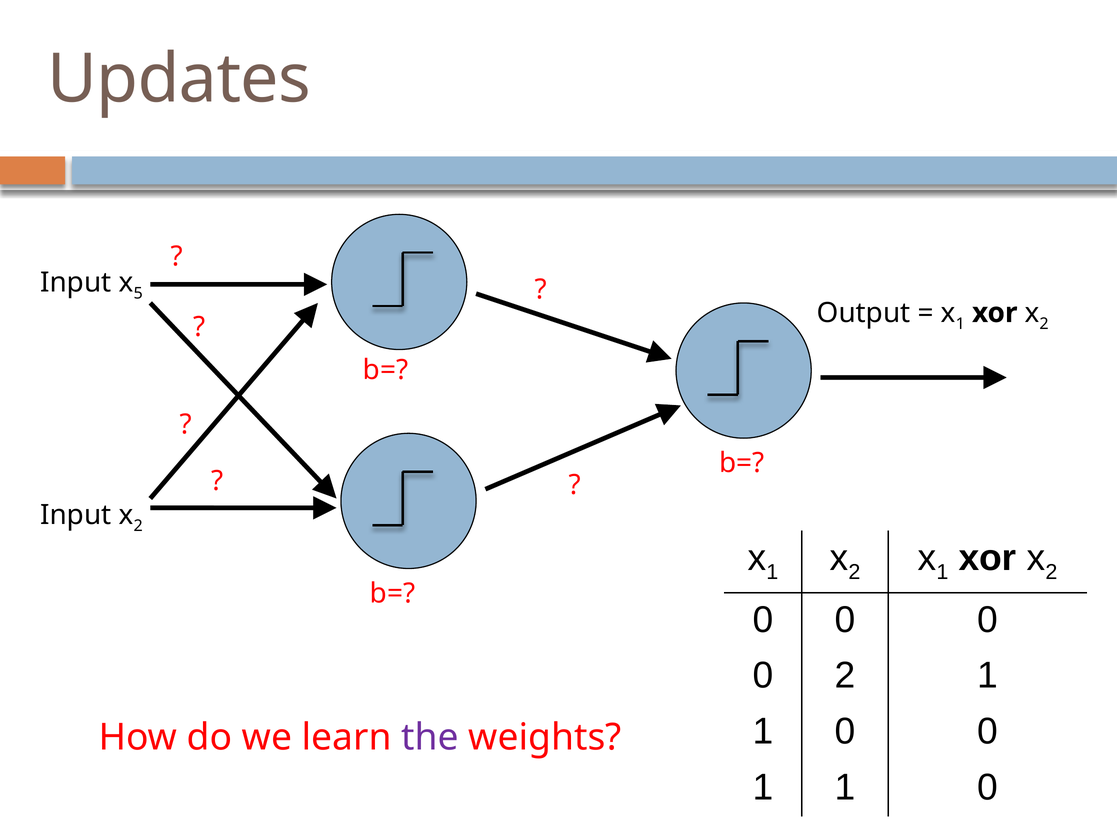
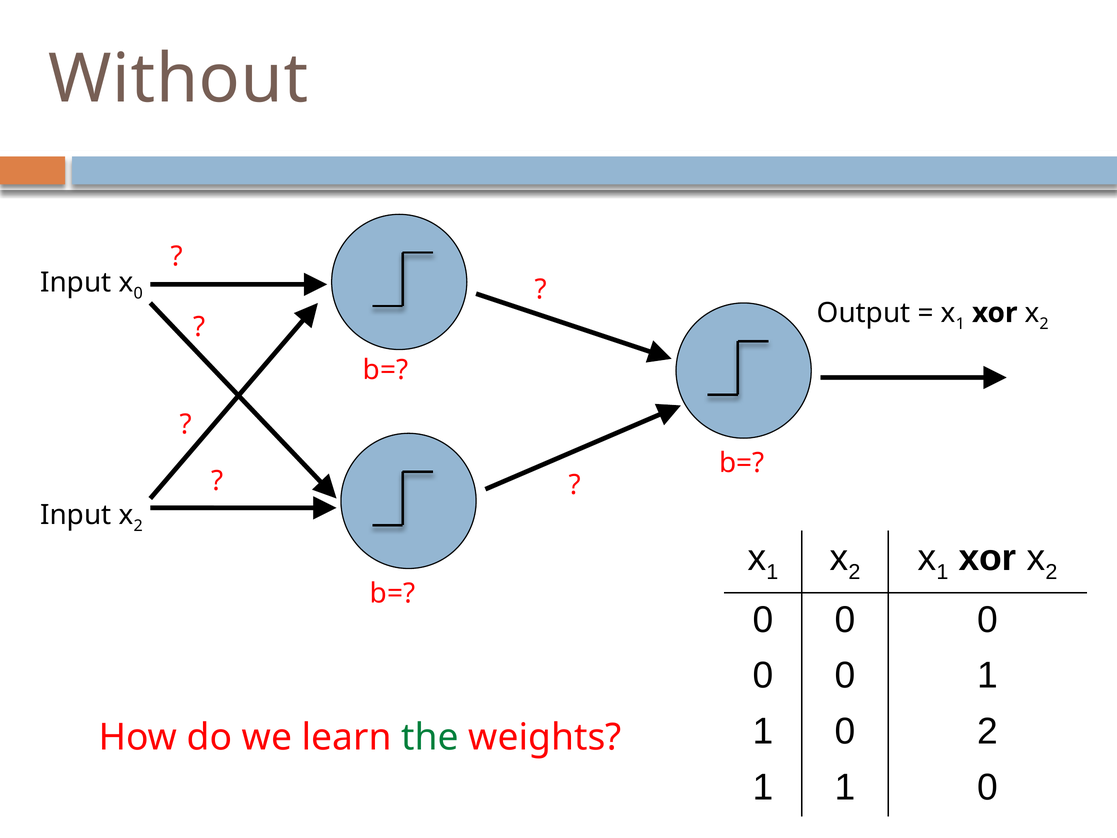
Updates: Updates -> Without (178, 79)
5: 5 -> 0 (138, 293)
2: 2 -> 0 (845, 675)
1 0 0: 0 -> 2 (988, 731)
the colour: purple -> green (430, 737)
